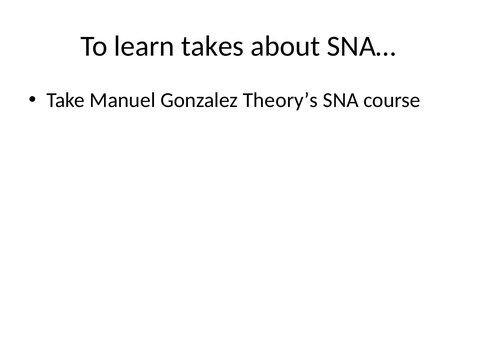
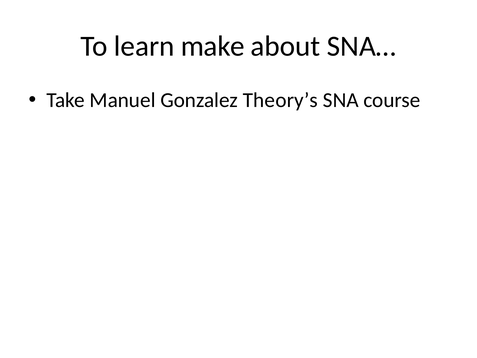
takes: takes -> make (213, 46)
